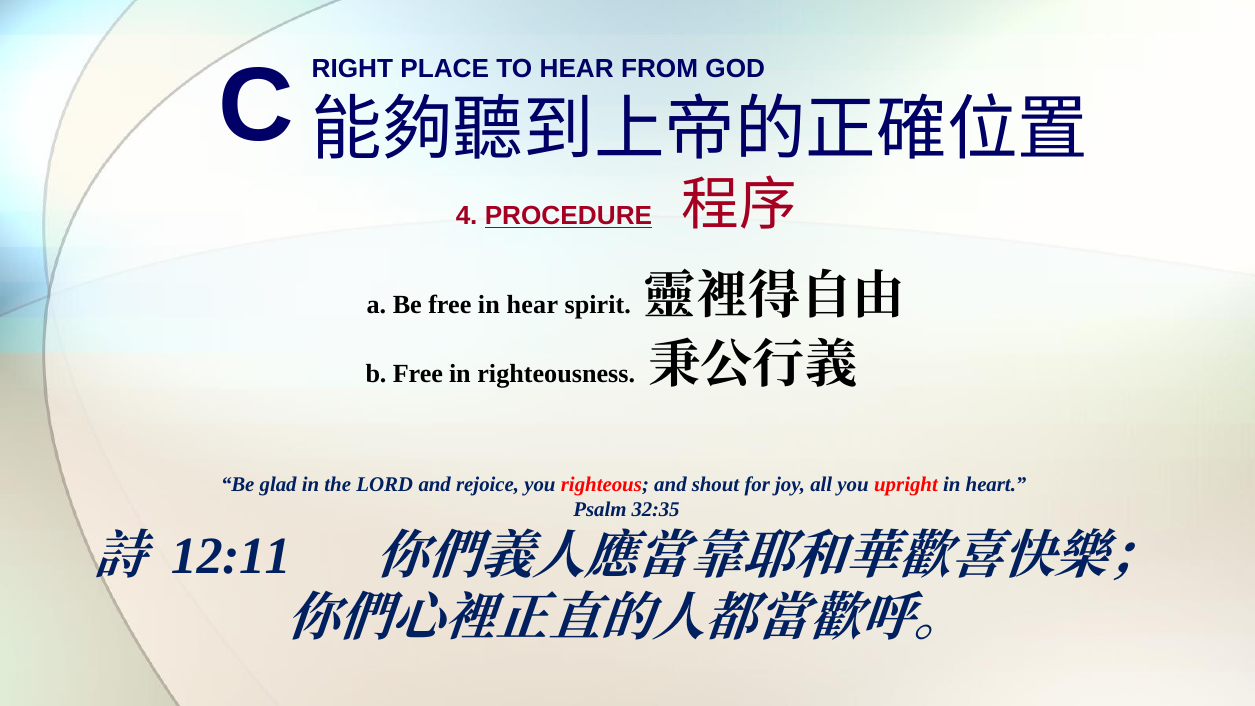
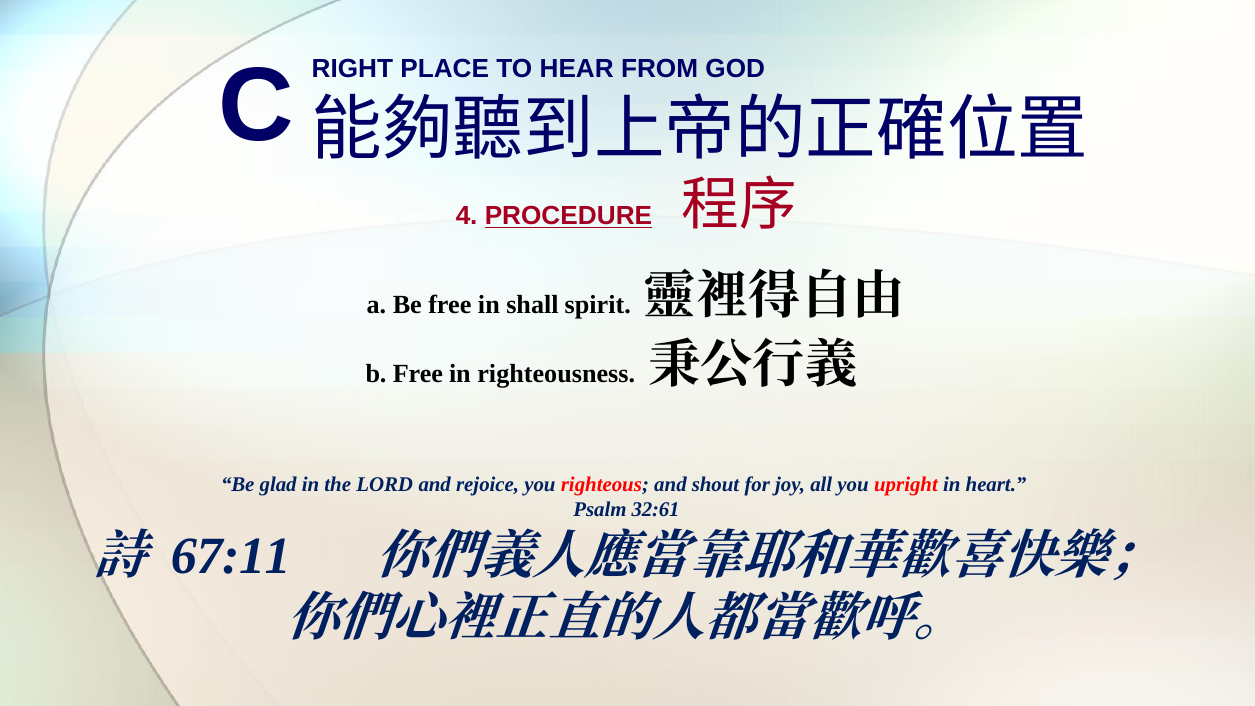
in hear: hear -> shall (532, 305)
32:35: 32:35 -> 32:61 (656, 510)
12:11: 12:11 -> 67:11 (231, 556)
